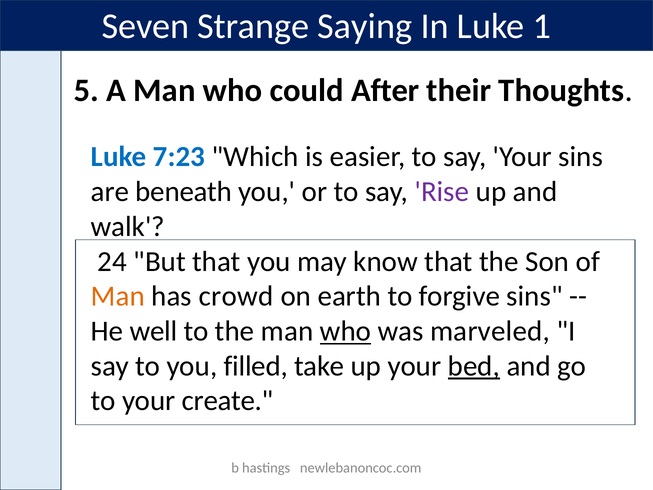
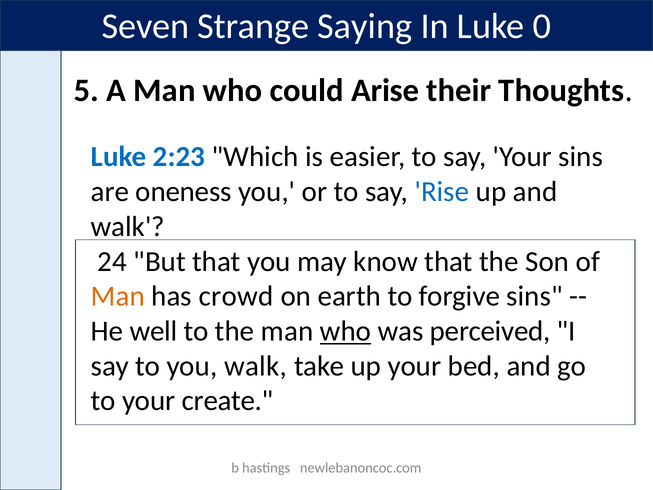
1: 1 -> 0 (542, 26)
After: After -> Arise (385, 90)
7:23: 7:23 -> 2:23 (179, 157)
beneath: beneath -> oneness (184, 192)
Rise colour: purple -> blue (442, 192)
marveled: marveled -> perceived (490, 331)
you filled: filled -> walk (255, 366)
bed underline: present -> none (474, 366)
